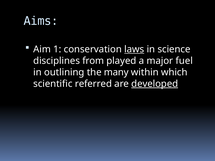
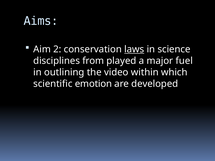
1: 1 -> 2 (57, 49)
many: many -> video (116, 72)
referred: referred -> emotion (93, 84)
developed underline: present -> none (155, 84)
